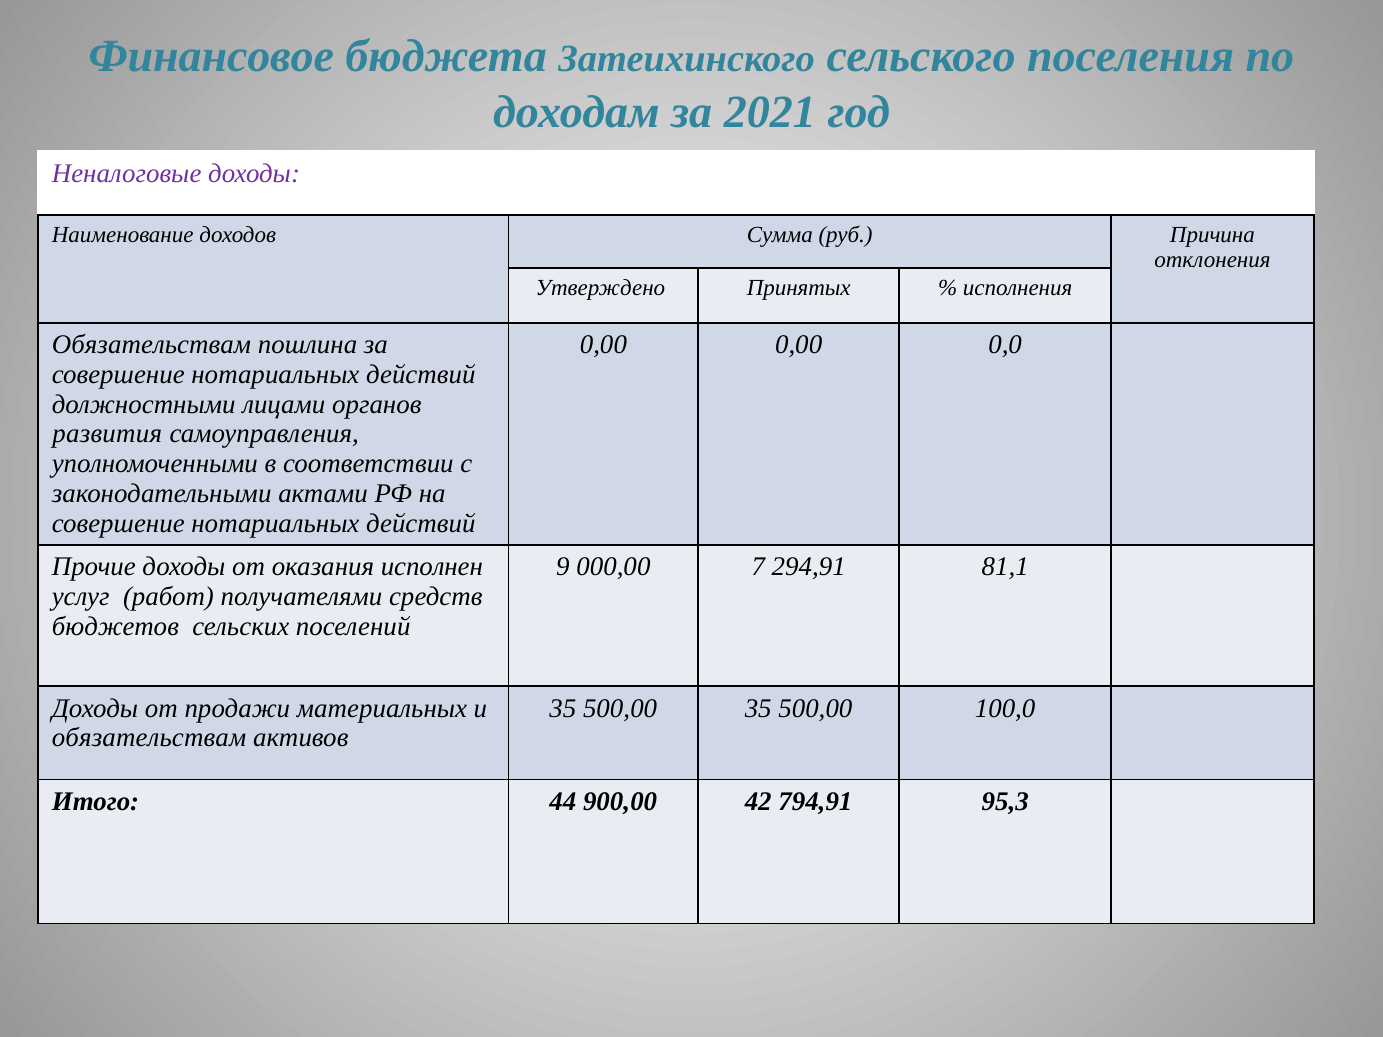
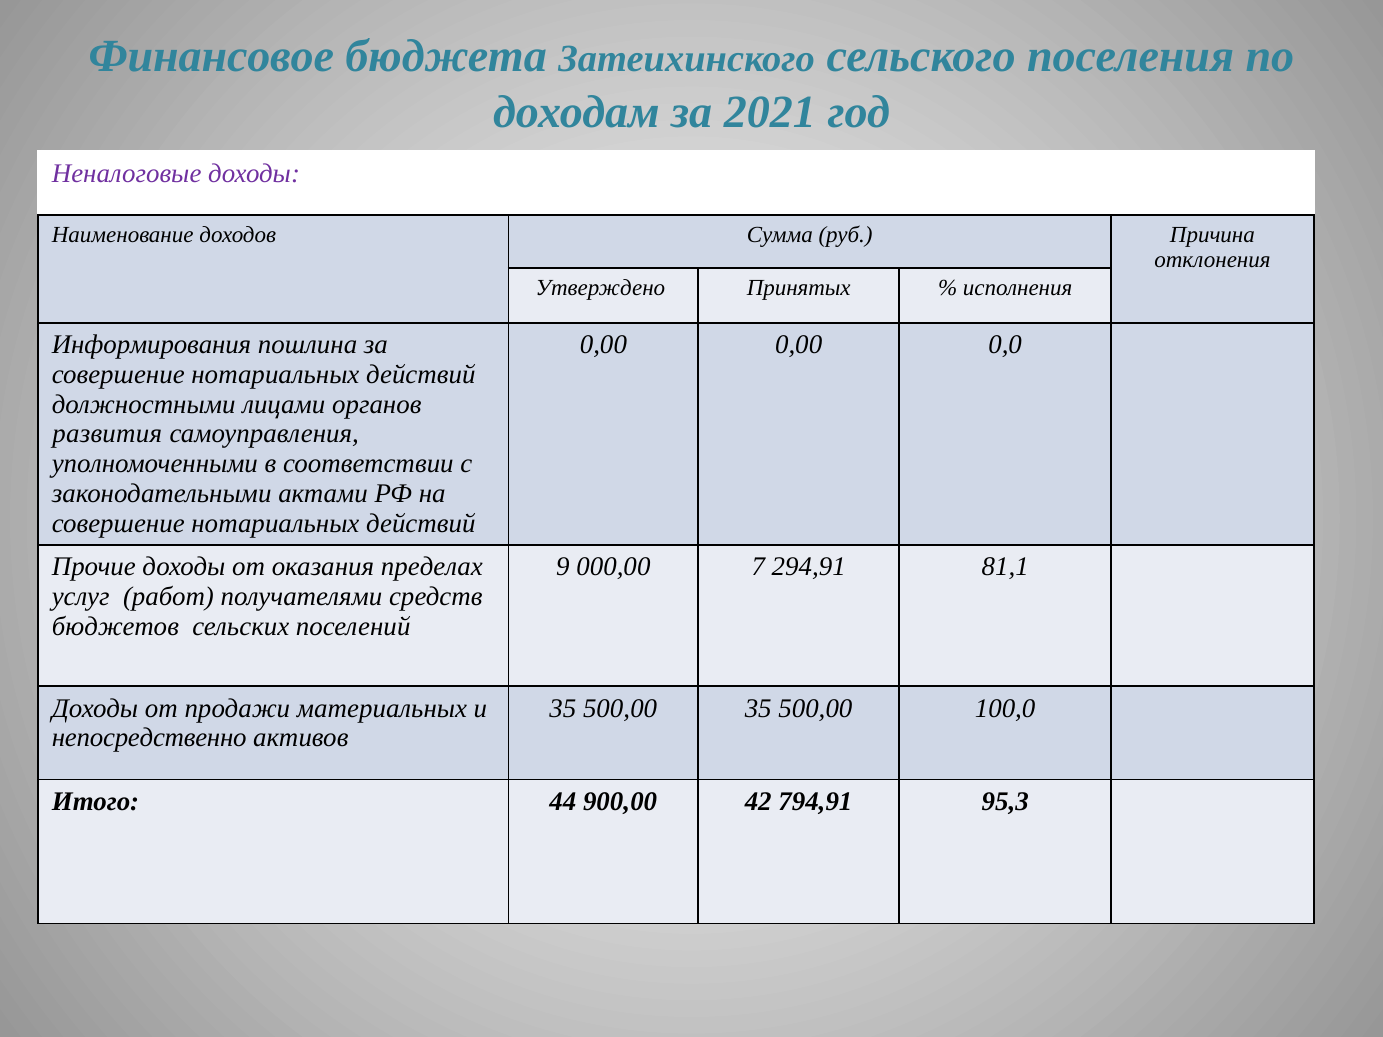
Обязательствам: Обязательствам -> Информирования (152, 345)
исполнен: исполнен -> пределах (432, 567)
обязательствам: обязательствам -> непосредственно (149, 738)
